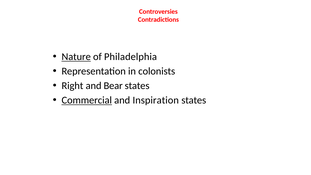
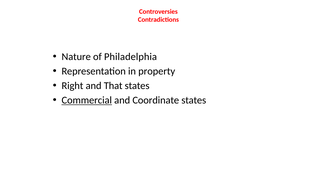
Nature underline: present -> none (76, 57)
colonists: colonists -> property (157, 71)
Bear: Bear -> That (113, 86)
Inspiration: Inspiration -> Coordinate (156, 100)
